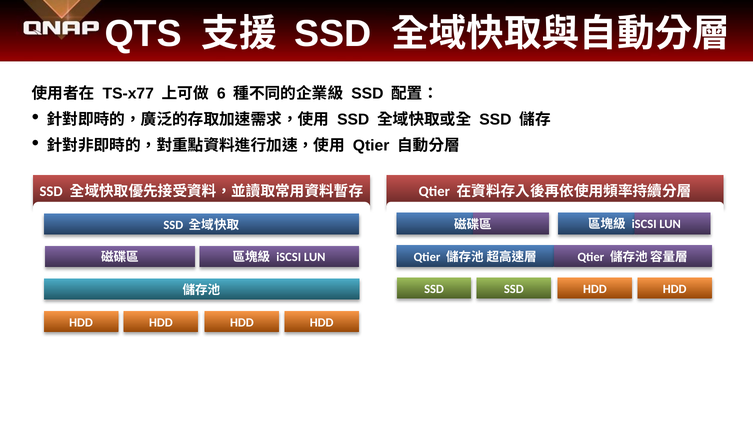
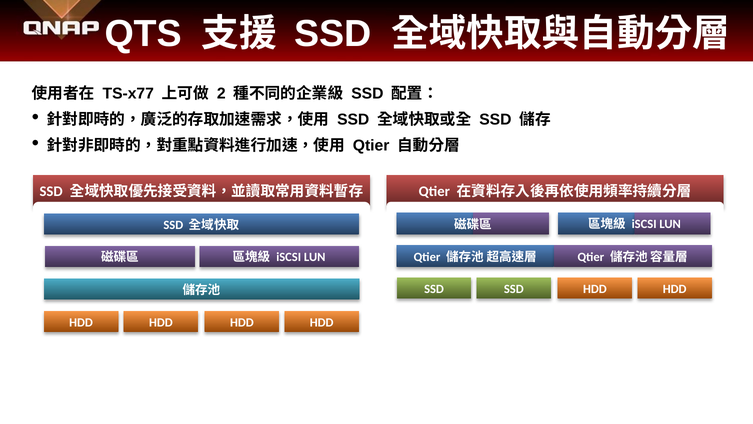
6: 6 -> 2 (221, 93)
